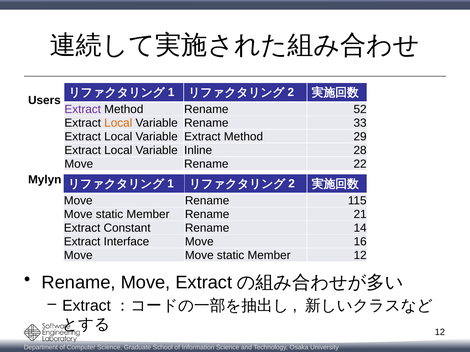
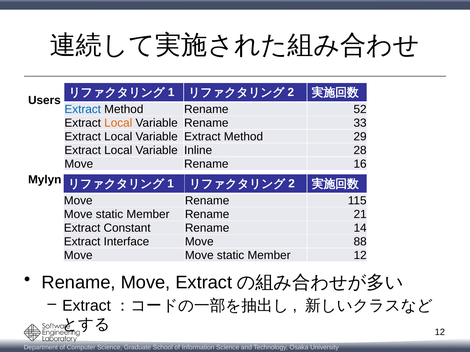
Extract colour: purple -> blue (83, 110)
22: 22 -> 16 (360, 164)
16: 16 -> 88 (360, 242)
